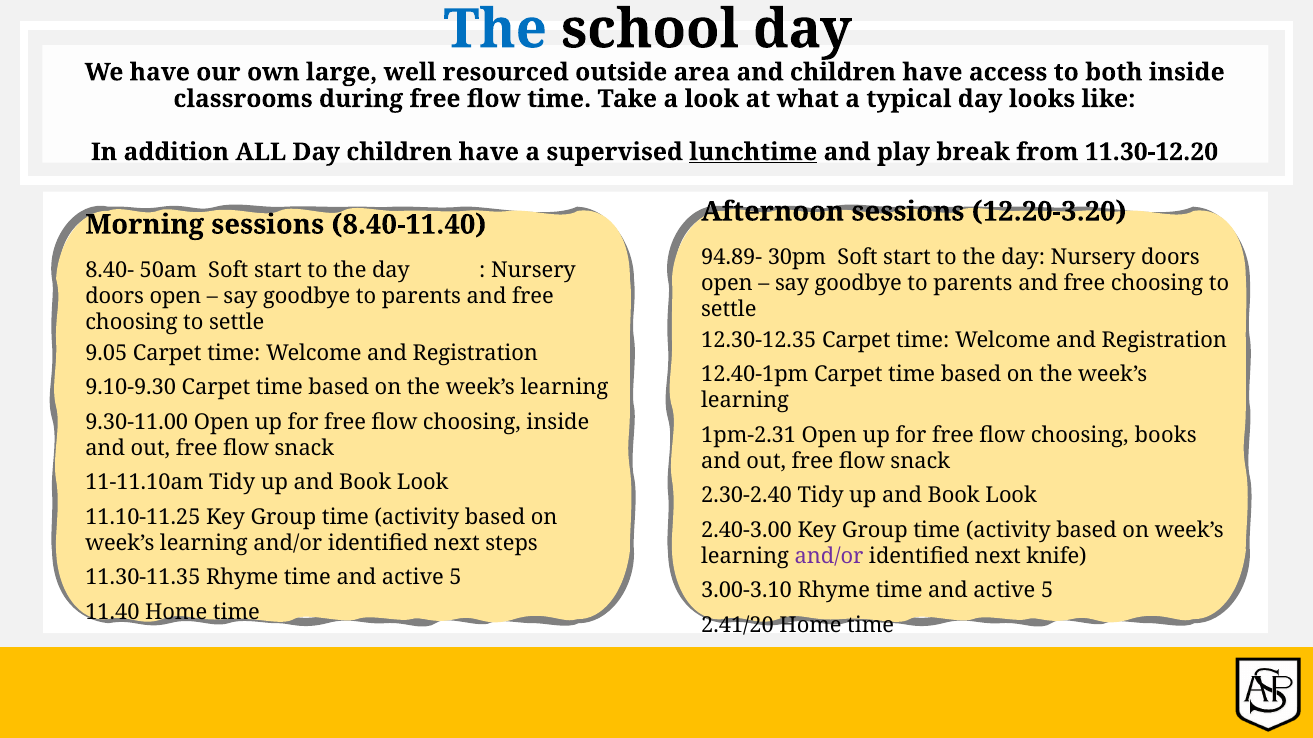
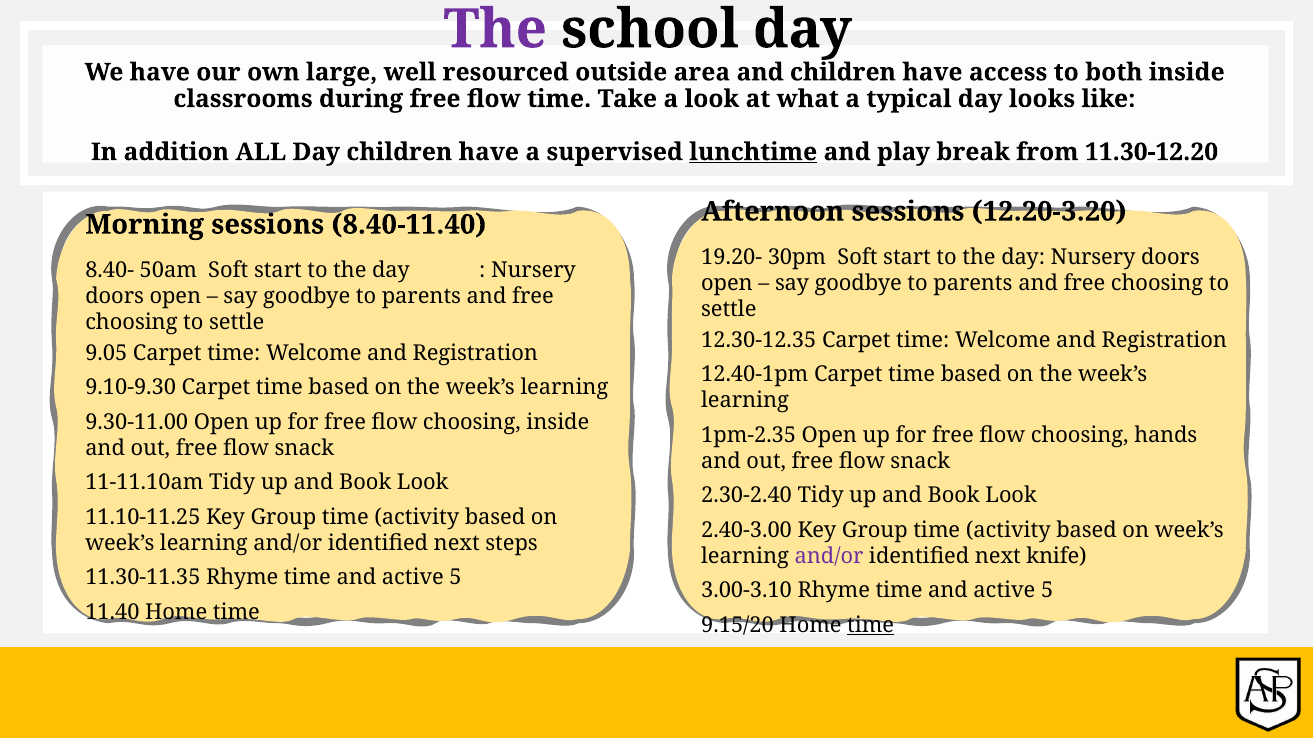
The colour: blue -> purple (495, 29)
94.89-: 94.89- -> 19.20- (732, 257)
1pm-2.31: 1pm-2.31 -> 1pm-2.35 (749, 435)
books: books -> hands (1166, 435)
2.41/20: 2.41/20 -> 9.15/20 (738, 626)
time underline: none -> present (871, 626)
